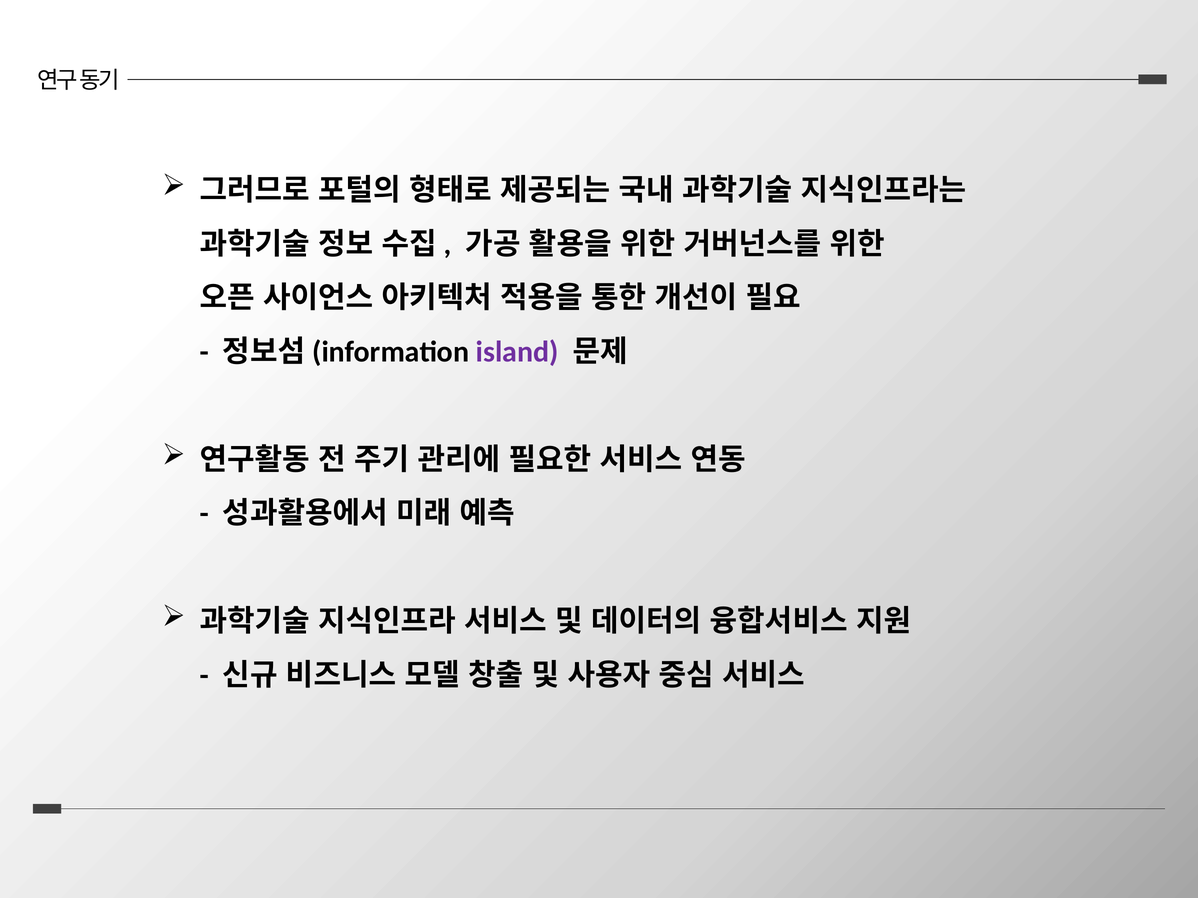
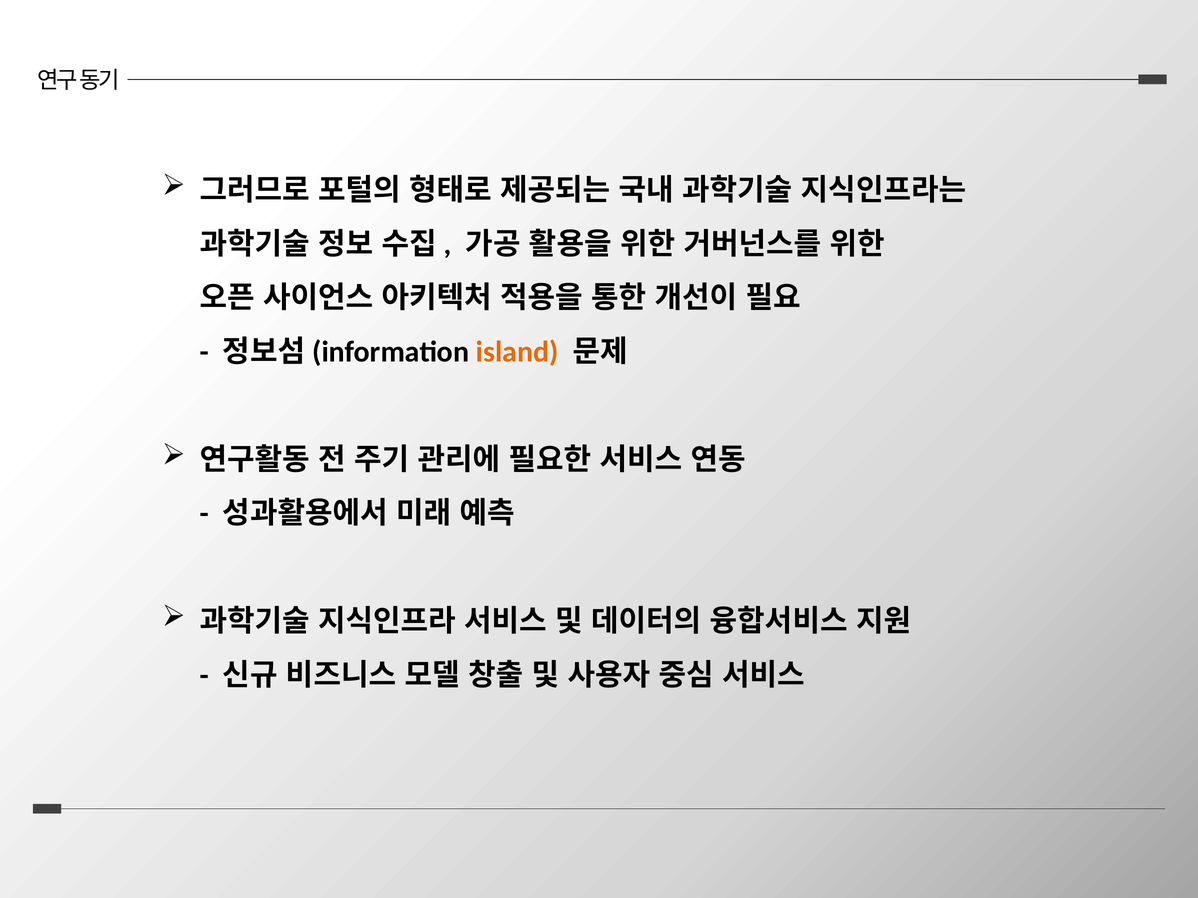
island colour: purple -> orange (517, 352)
